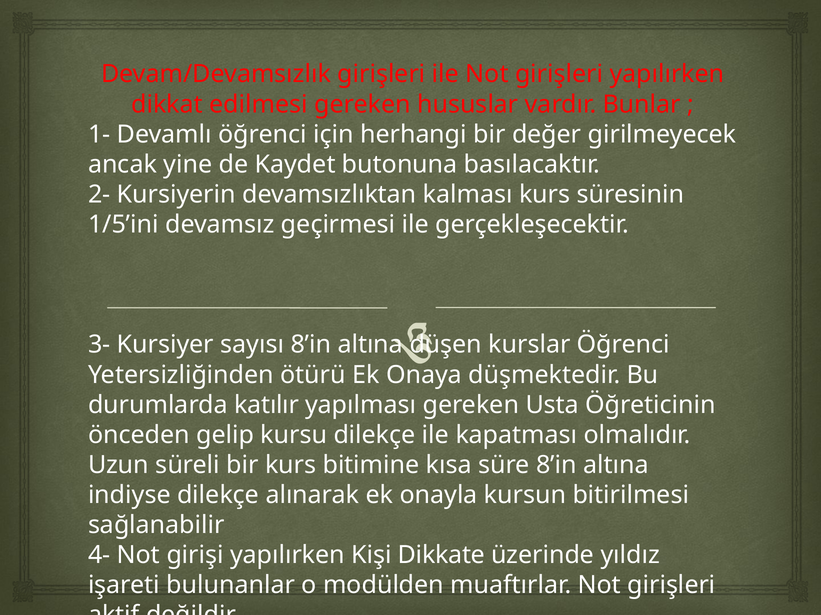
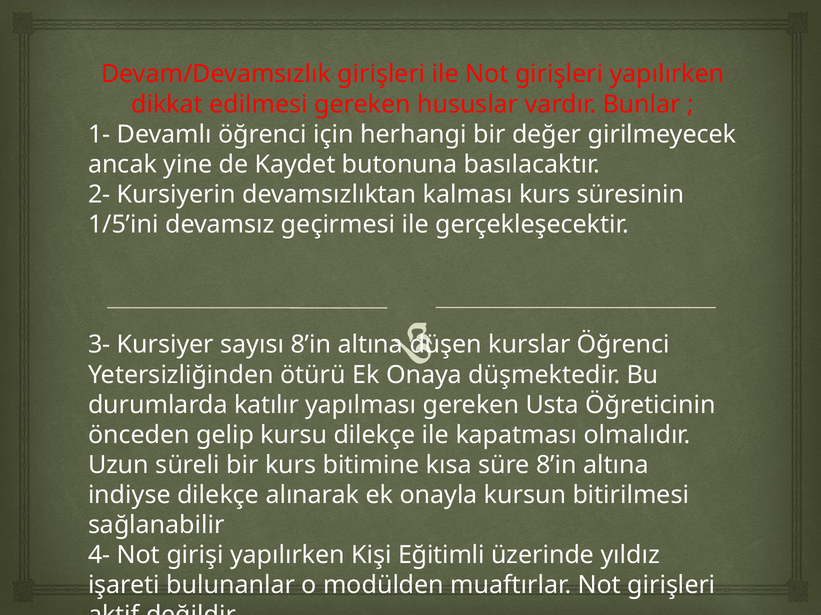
Dikkate: Dikkate -> Eğitimli (441, 556)
